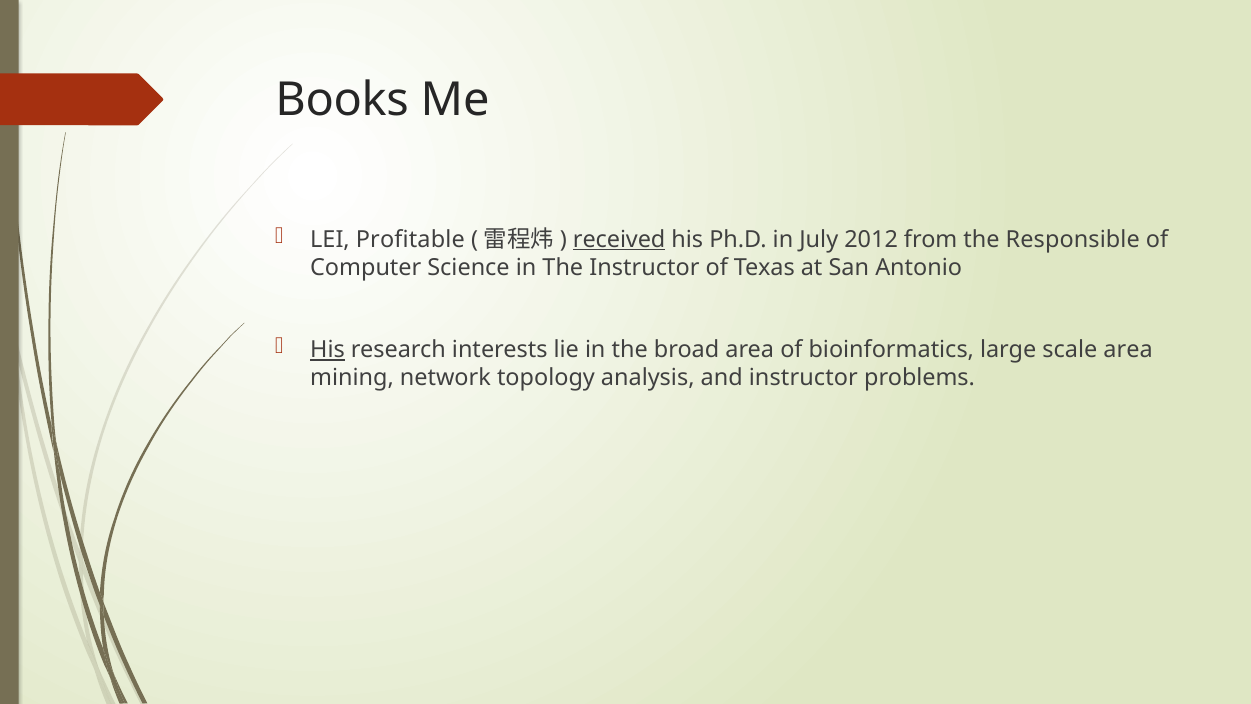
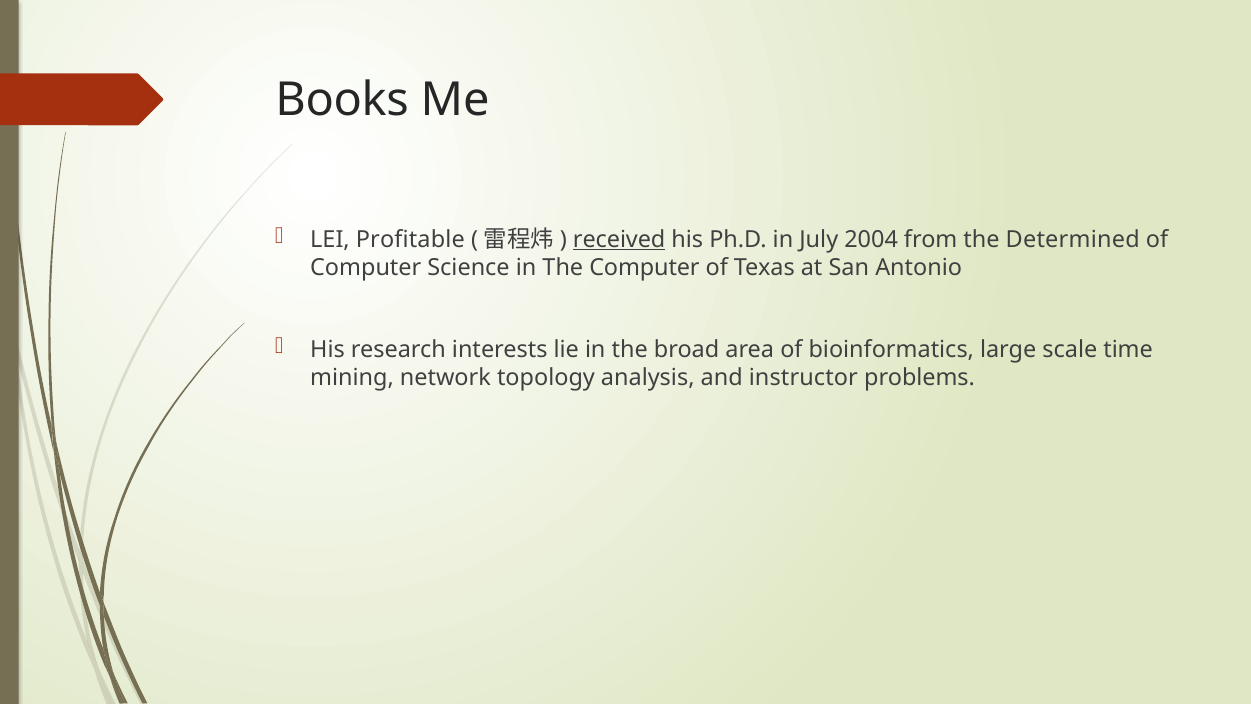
2012: 2012 -> 2004 (871, 239)
Responsible: Responsible -> Determined (1073, 239)
The Instructor: Instructor -> Computer (644, 267)
His underline: present -> none (328, 350)
scale area: area -> time (1128, 350)
